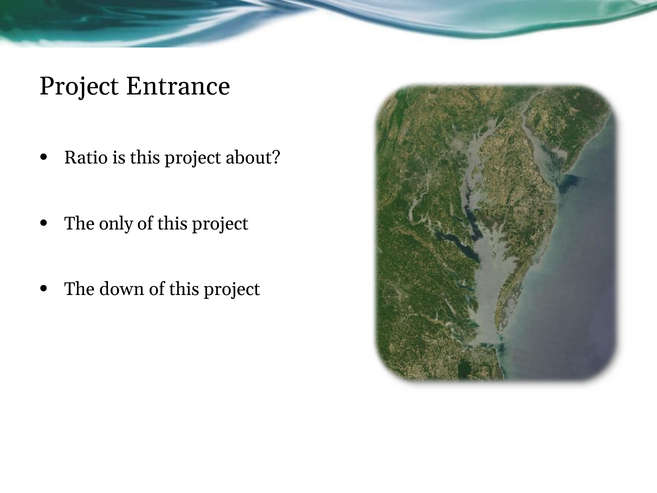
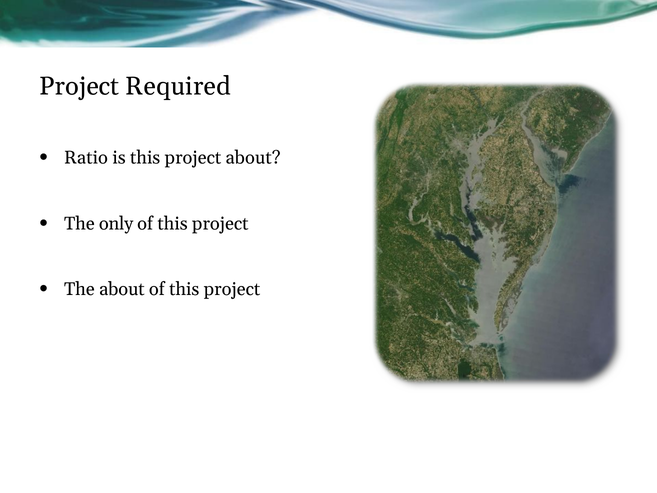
Entrance: Entrance -> Required (178, 86)
The down: down -> about (122, 289)
